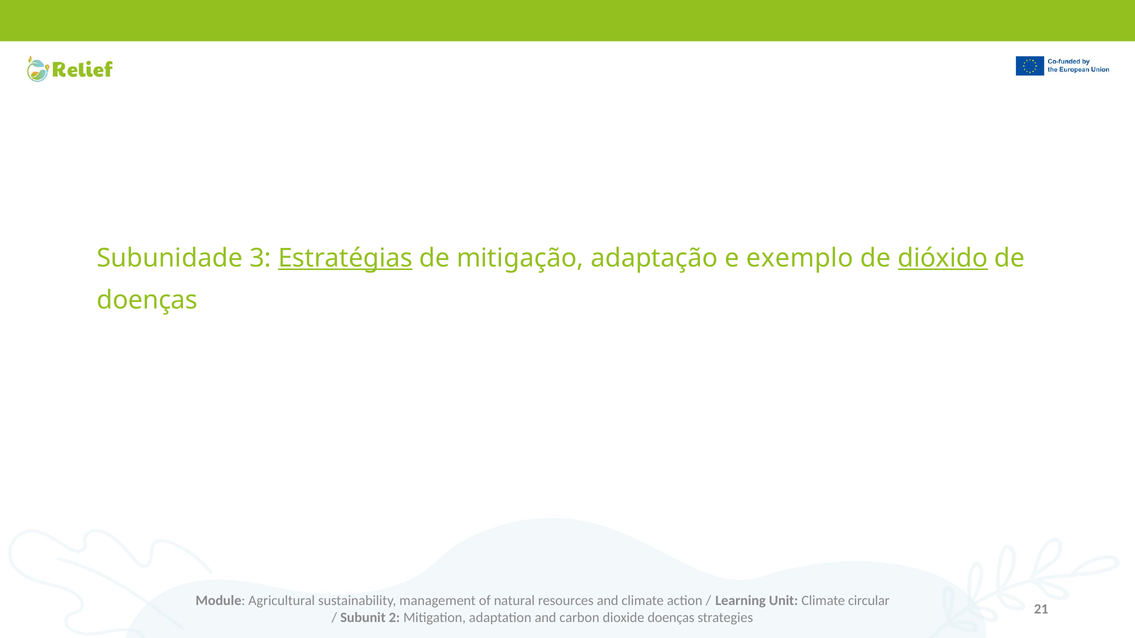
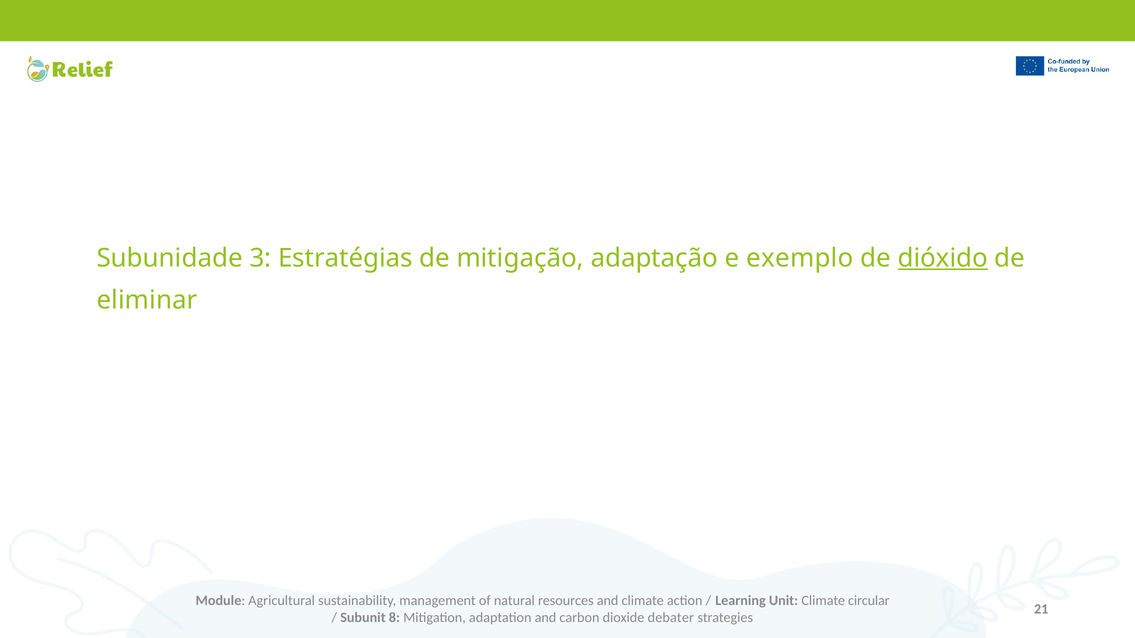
Estratégias underline: present -> none (345, 258)
doenças: doenças -> eliminar (147, 301)
2: 2 -> 8 (394, 618)
dioxide doenças: doenças -> debater (671, 618)
